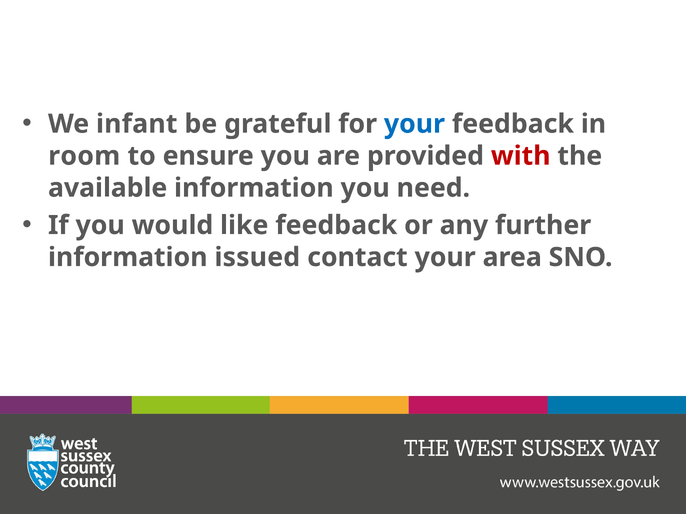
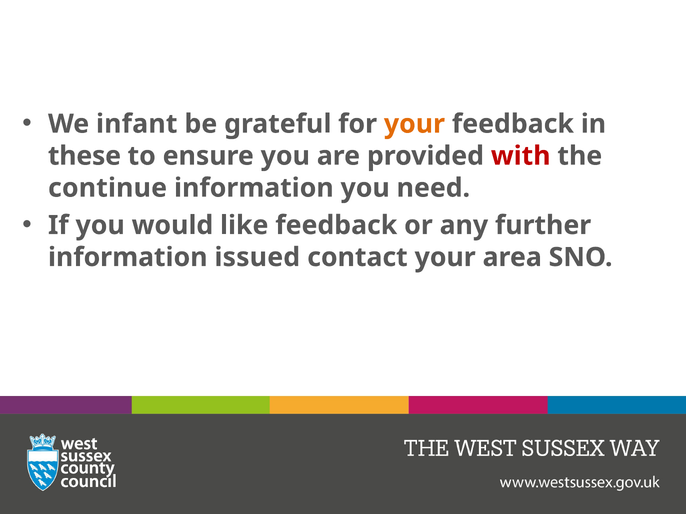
your colour: blue -> orange (414, 124)
room: room -> these (84, 156)
available: available -> continue (108, 188)
